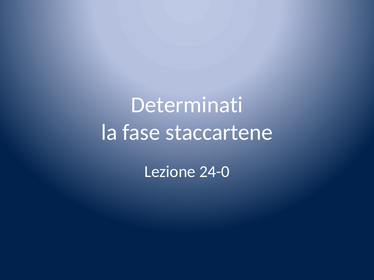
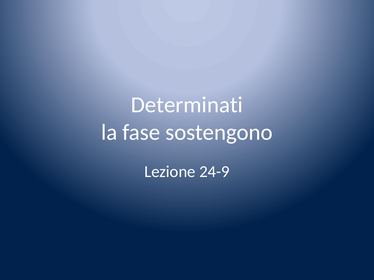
staccartene: staccartene -> sostengono (219, 133)
24-0: 24-0 -> 24-9 (214, 172)
